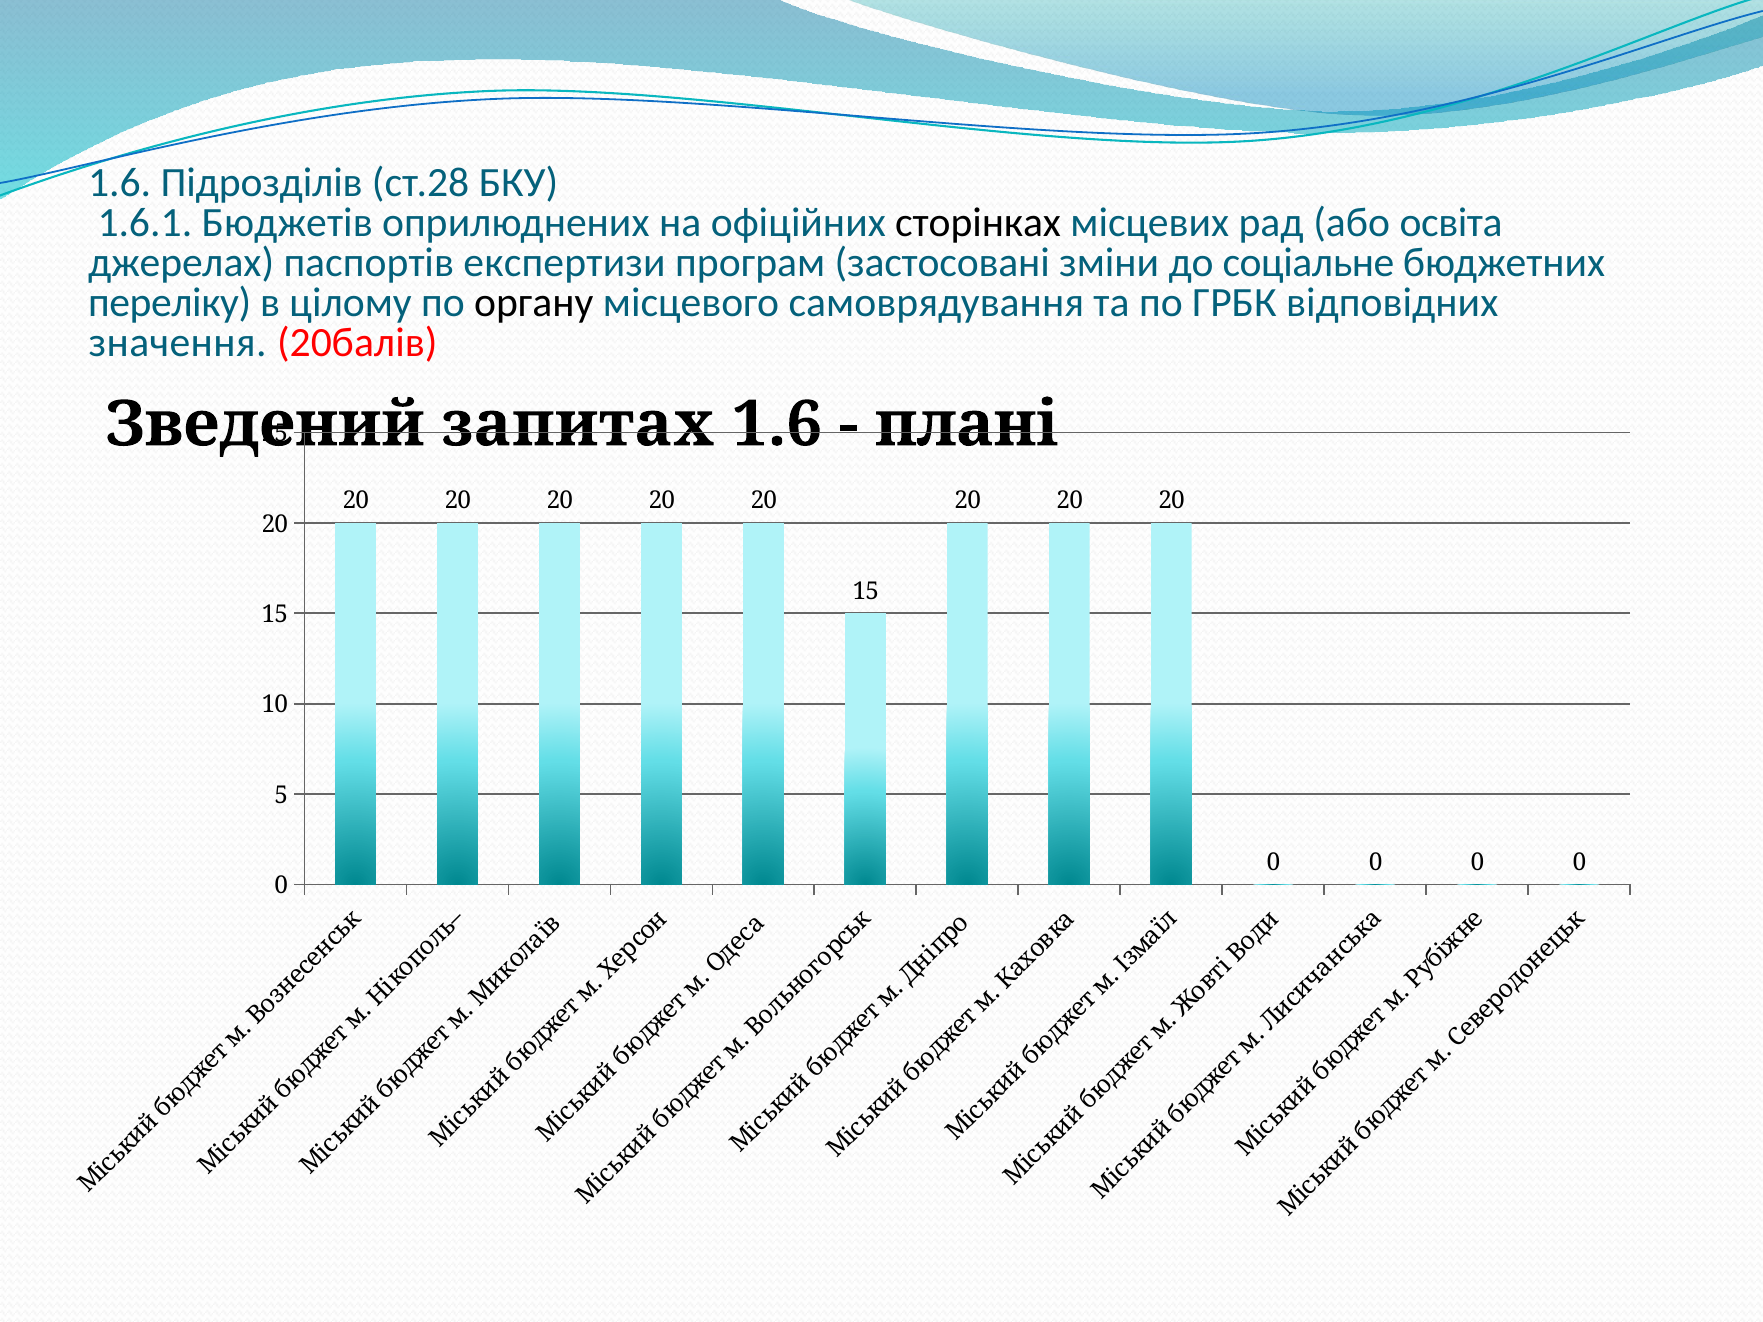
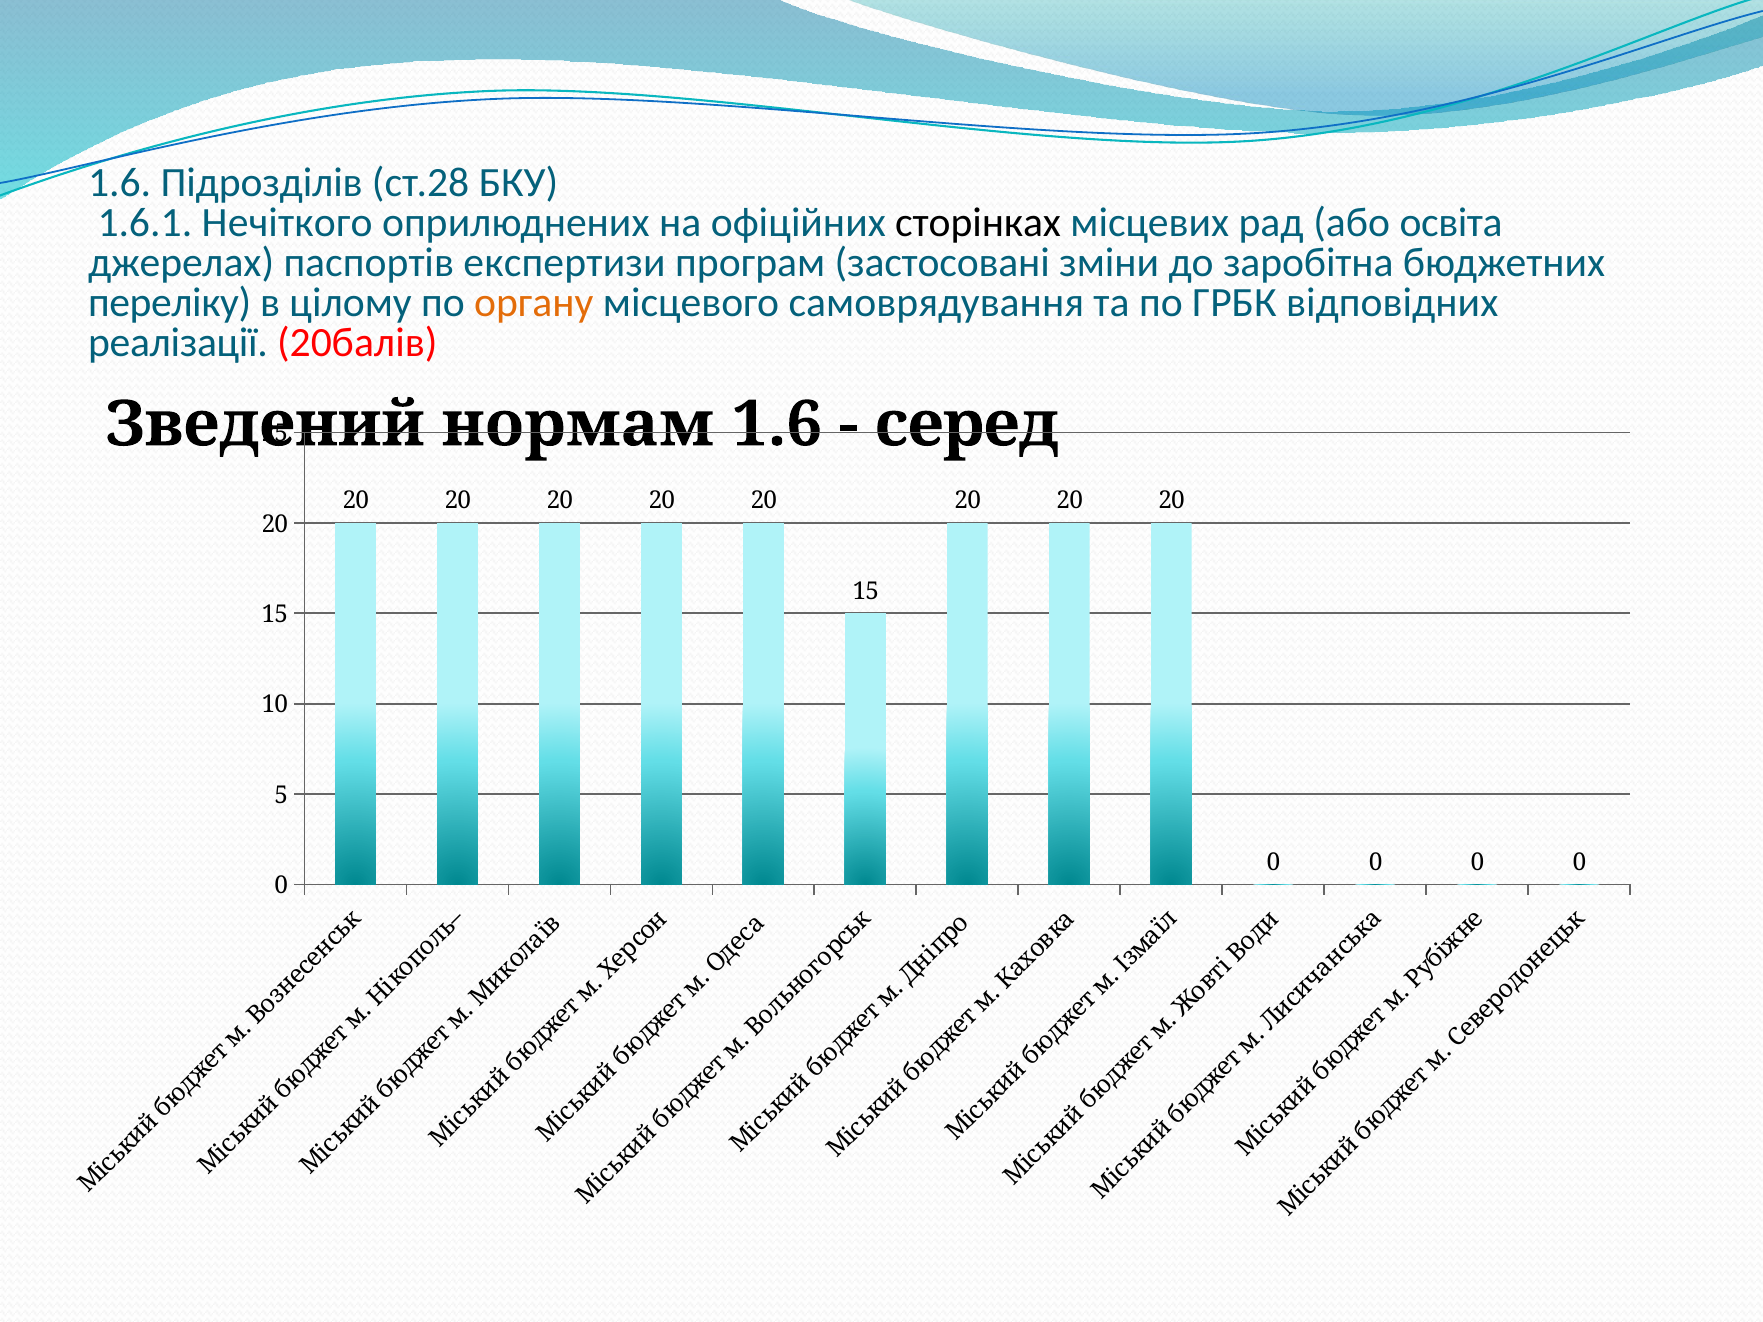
Бюджетів: Бюджетів -> Нечіткого (287, 222)
соціальне: соціальне -> заробітна (1308, 262)
органу colour: black -> orange (534, 302)
значення: значення -> реалізації (178, 342)
запитах: запитах -> нормам (578, 424)
плані: плані -> серед (967, 424)
